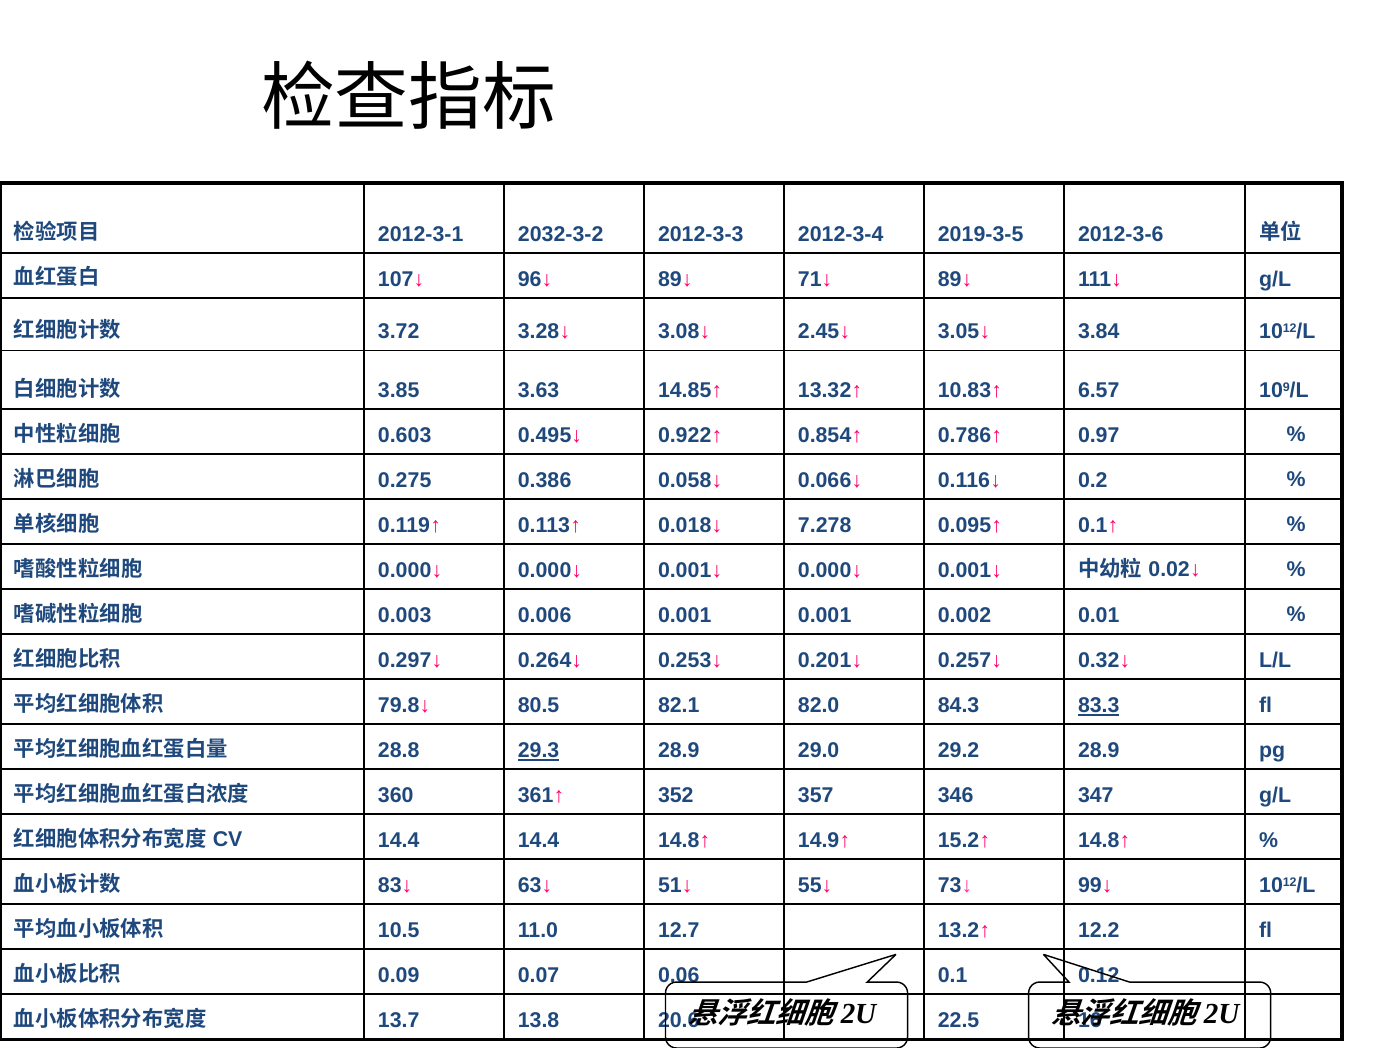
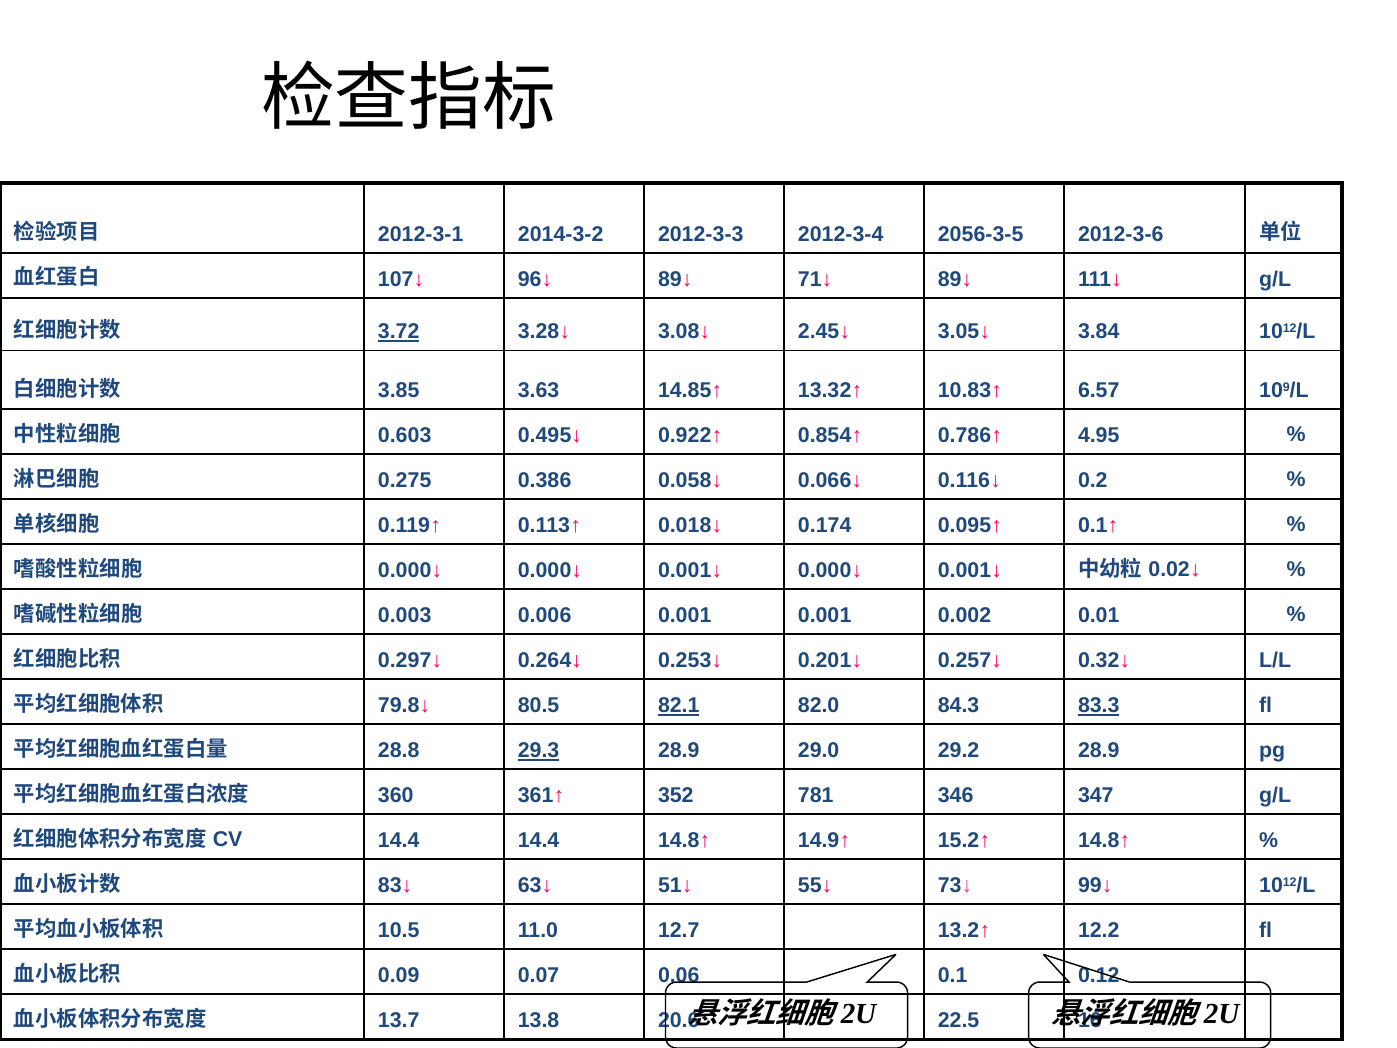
2032-3-2: 2032-3-2 -> 2014-3-2 (561, 234)
2019-3-5: 2019-3-5 -> 2056-3-5 (981, 234)
3.72 underline: none -> present (399, 332)
0.97: 0.97 -> 4.95 (1099, 436)
7.278: 7.278 -> 0.174 (825, 526)
82.1 underline: none -> present (679, 706)
357: 357 -> 781 (816, 796)
